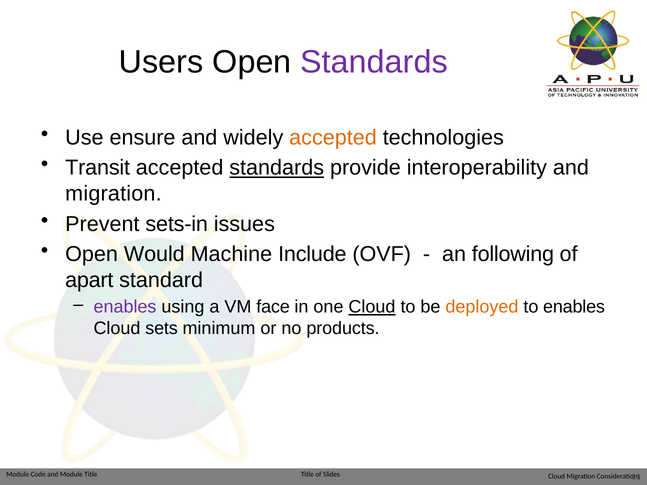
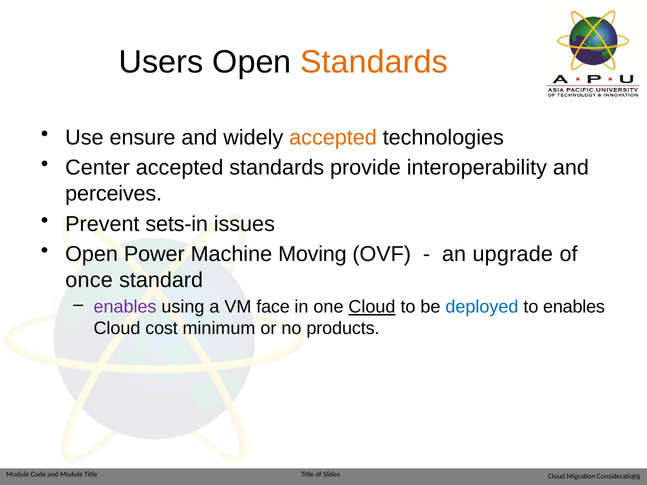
Standards colour: purple -> orange (374, 62)
Transit: Transit -> Center (98, 168)
standards underline: present -> none (277, 168)
migration: migration -> perceives (114, 194)
Would: Would -> Power (154, 254)
Include: Include -> Moving (312, 254)
following: following -> upgrade (513, 254)
apart: apart -> once (89, 280)
deployed colour: orange -> blue (482, 307)
sets: sets -> cost (162, 329)
